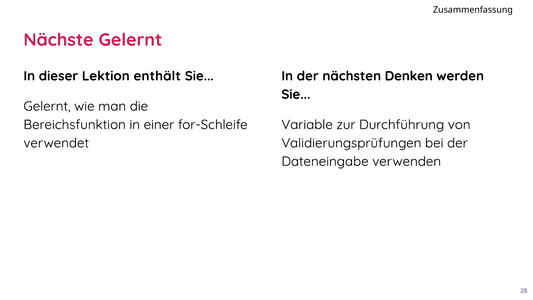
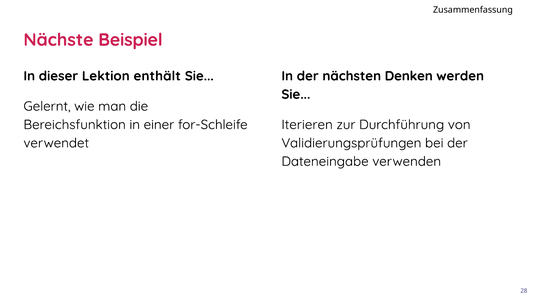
Nächste Gelernt: Gelernt -> Beispiel (130, 40)
Variable: Variable -> Iterieren (307, 125)
